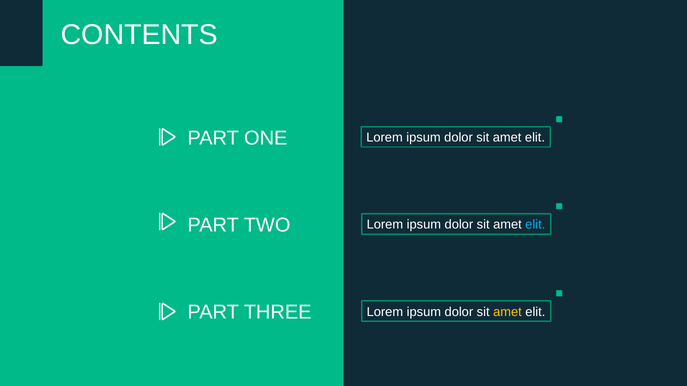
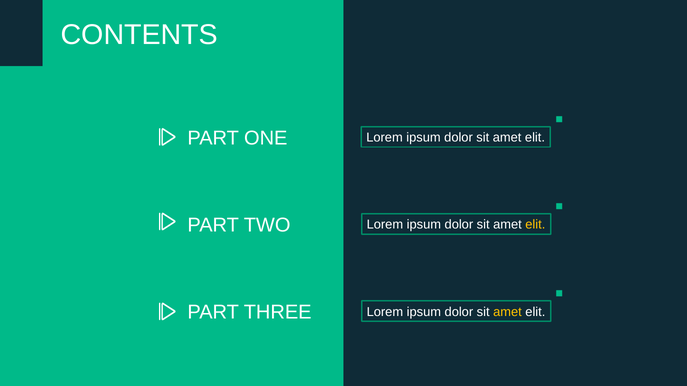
elit colour: light blue -> yellow (535, 225)
